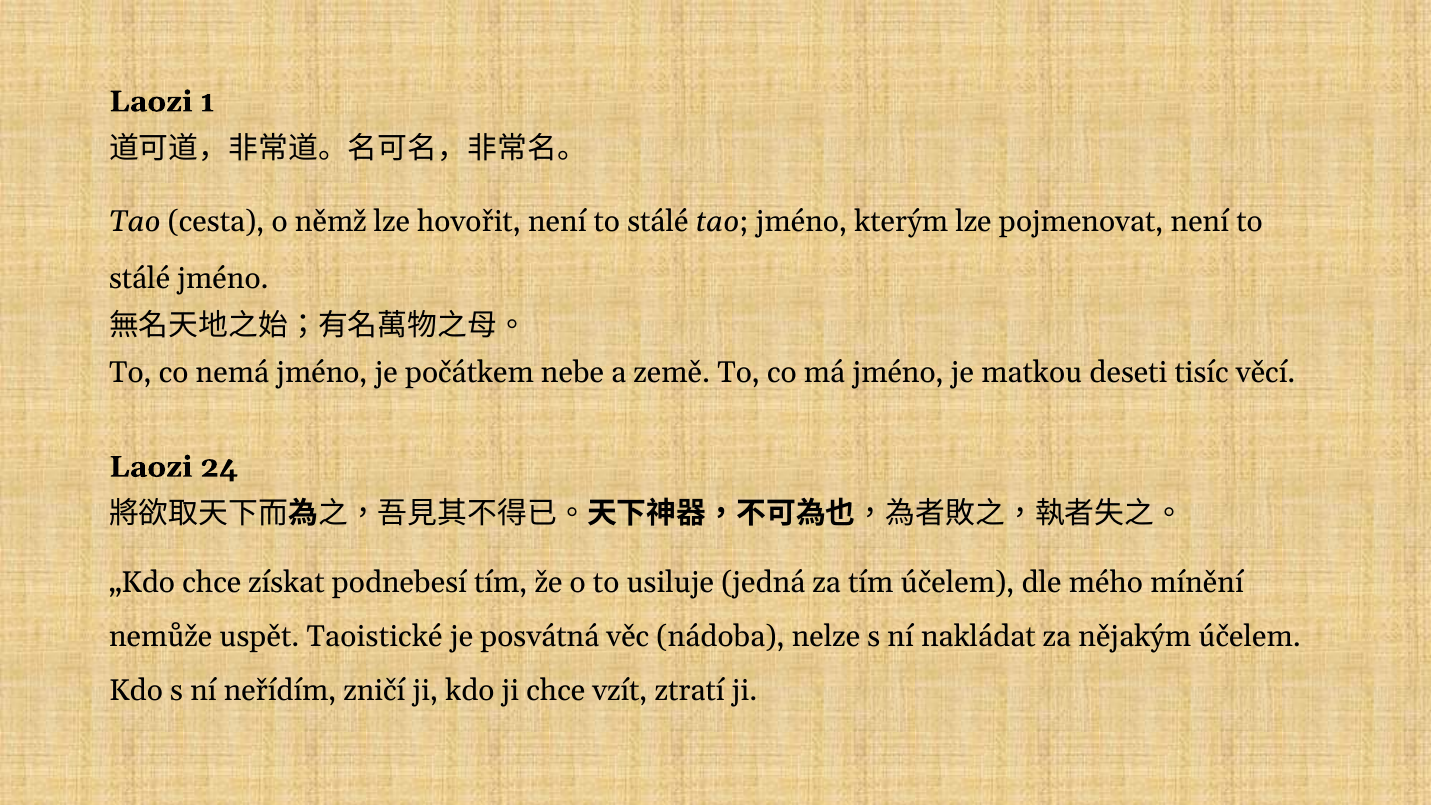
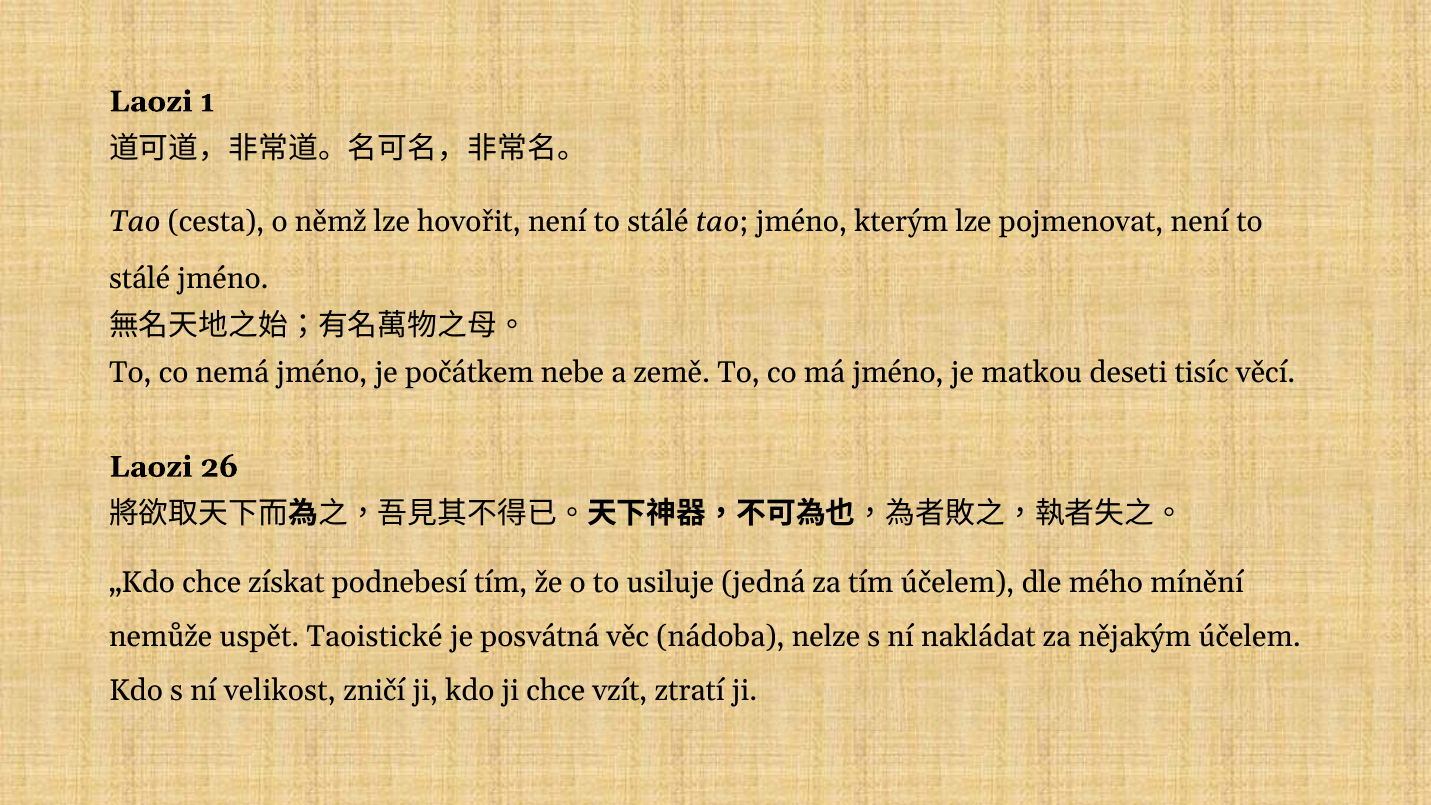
24: 24 -> 26 (219, 467)
neřídím: neřídím -> velikost (280, 691)
